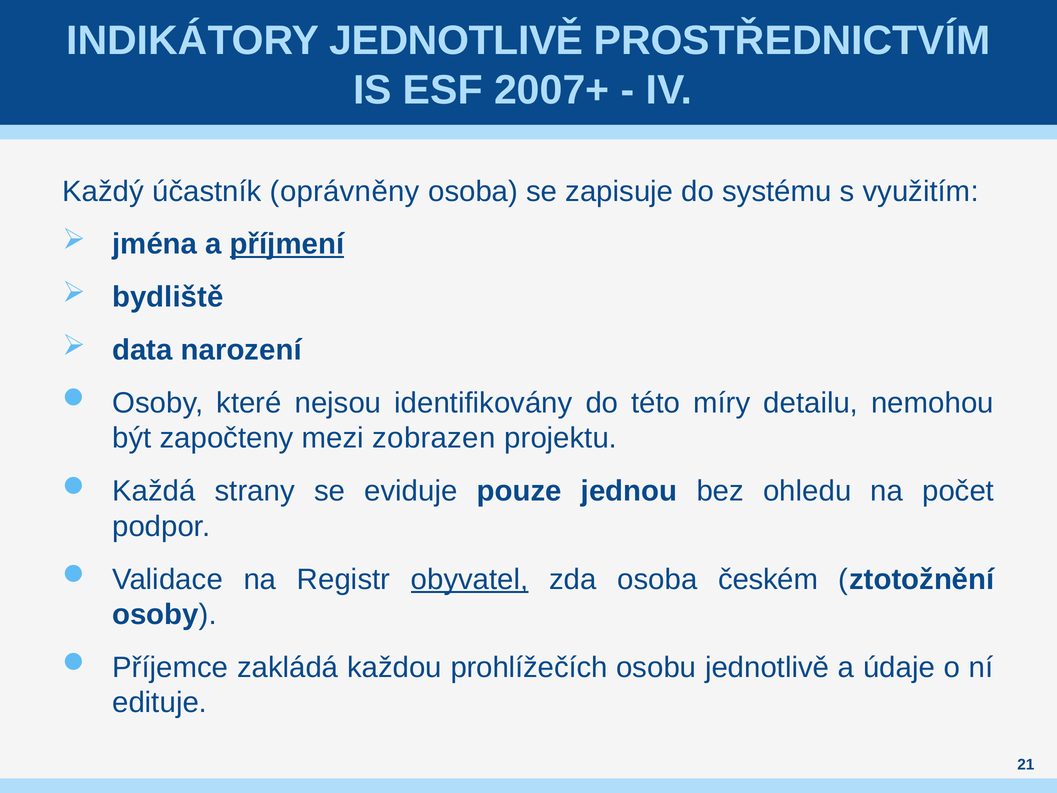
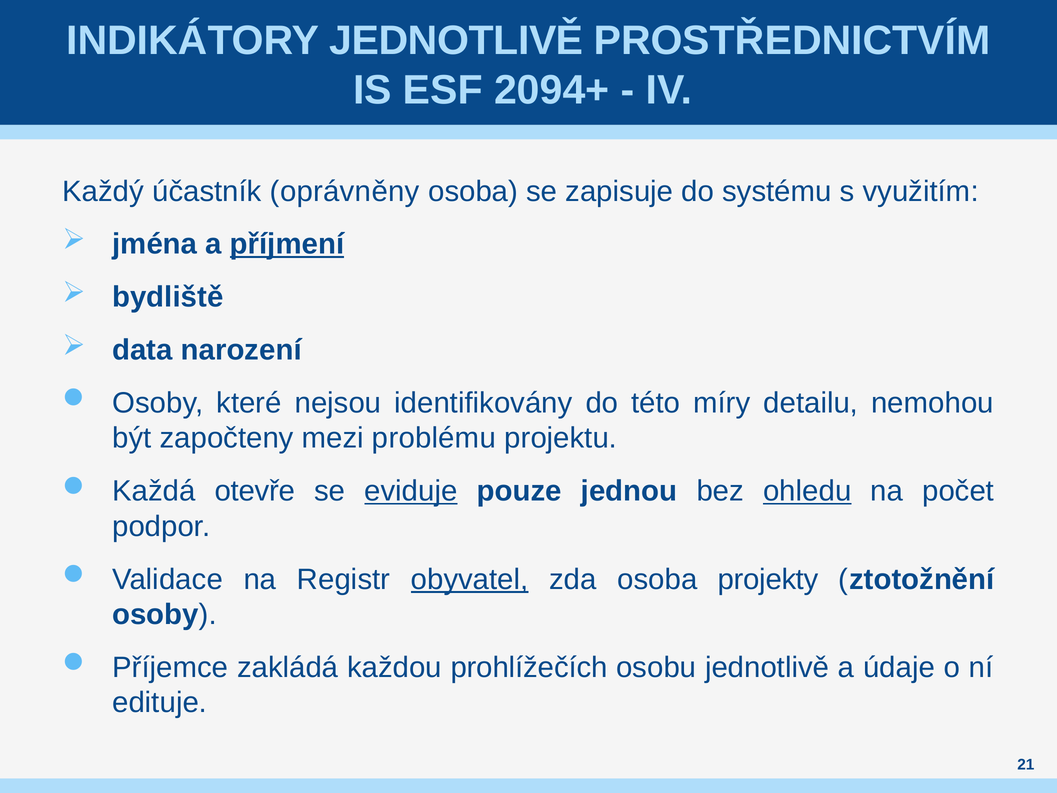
2007+: 2007+ -> 2094+ (552, 90)
zobrazen: zobrazen -> problému (434, 438)
strany: strany -> otevře (255, 491)
eviduje underline: none -> present (411, 491)
ohledu underline: none -> present (807, 491)
českém: českém -> projekty (768, 579)
